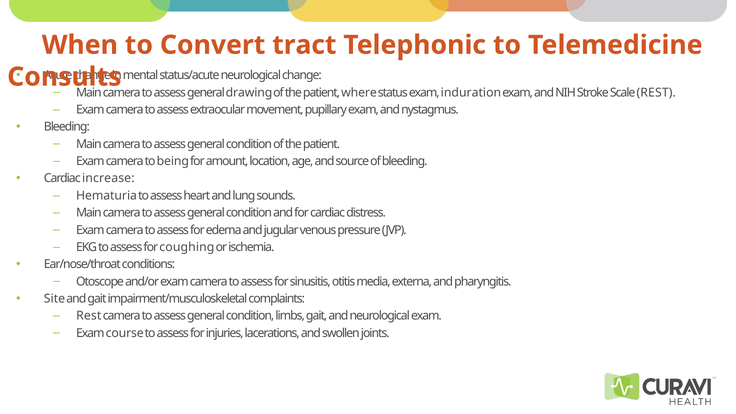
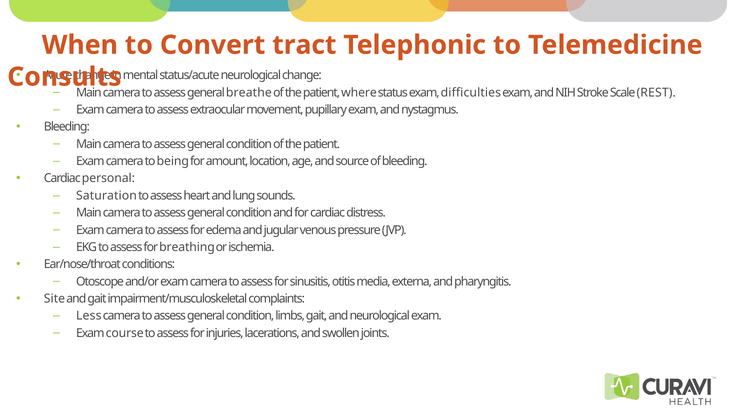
drawing: drawing -> breathe (249, 93)
induration: induration -> difficulties (471, 93)
increase: increase -> personal (108, 178)
Hematuria: Hematuria -> Saturation (106, 196)
coughing: coughing -> breathing (187, 247)
Rest: Rest -> Less (89, 316)
